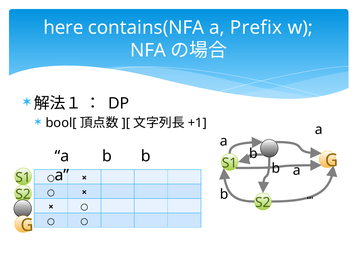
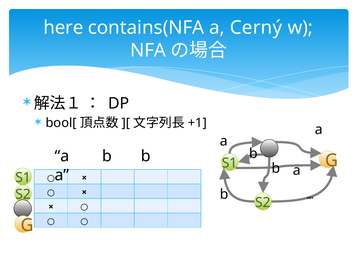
Prefix: Prefix -> Cerný (256, 28)
